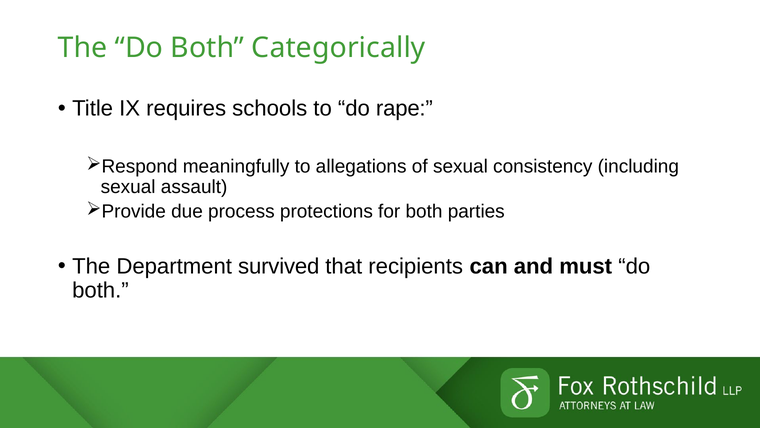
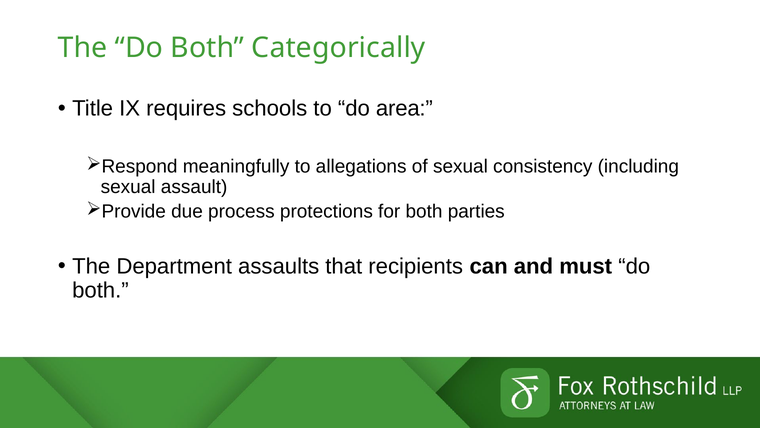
rape: rape -> area (404, 108)
survived: survived -> assaults (279, 266)
